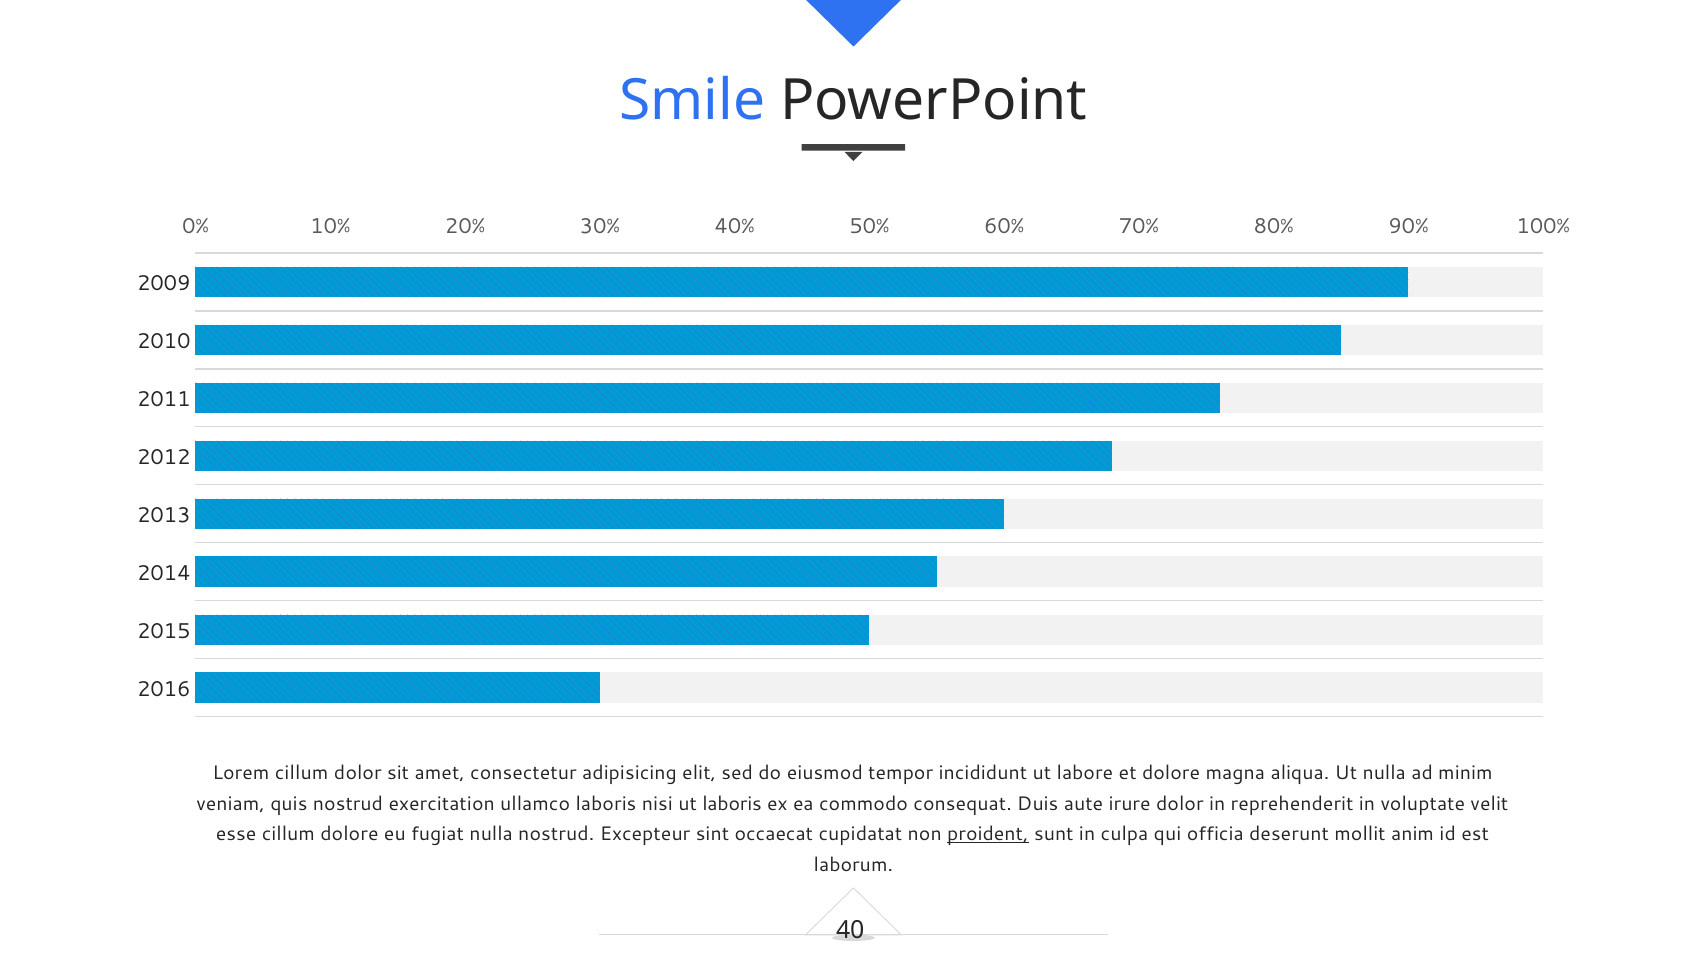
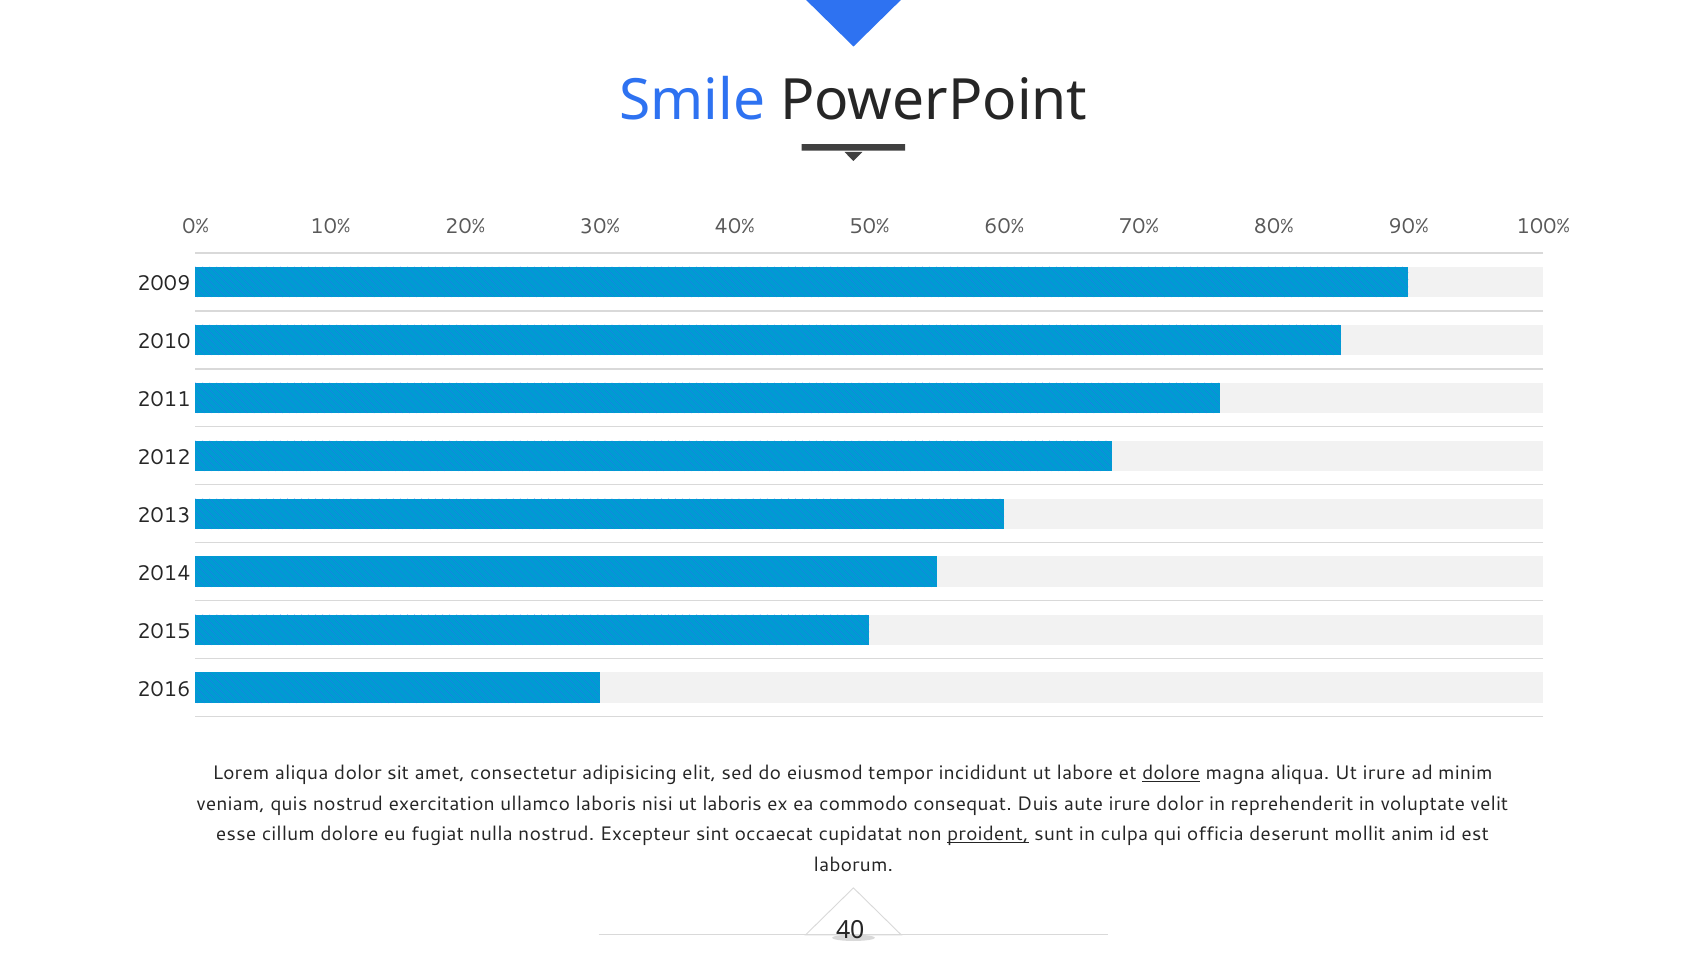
Lorem cillum: cillum -> aliqua (302, 773)
dolore underline: none -> present (1171, 773)
Ut nulla: nulla -> irure (1384, 773)
